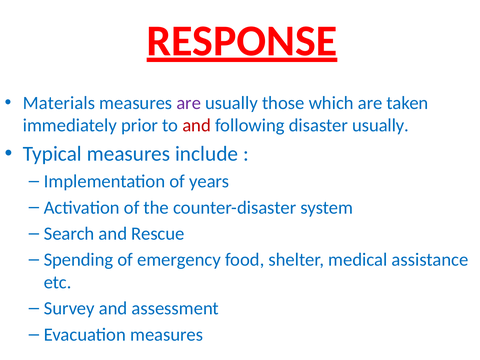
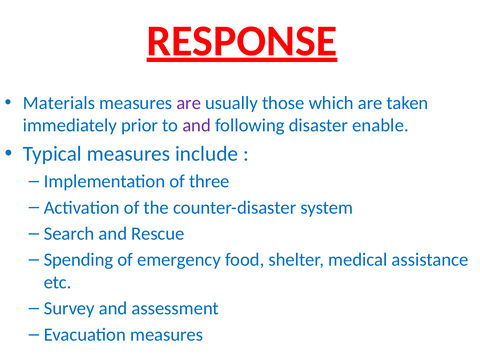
and colour: red -> purple (197, 125)
disaster usually: usually -> enable (380, 125)
years: years -> three (209, 181)
